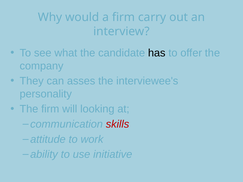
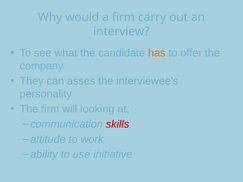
has colour: black -> orange (157, 53)
